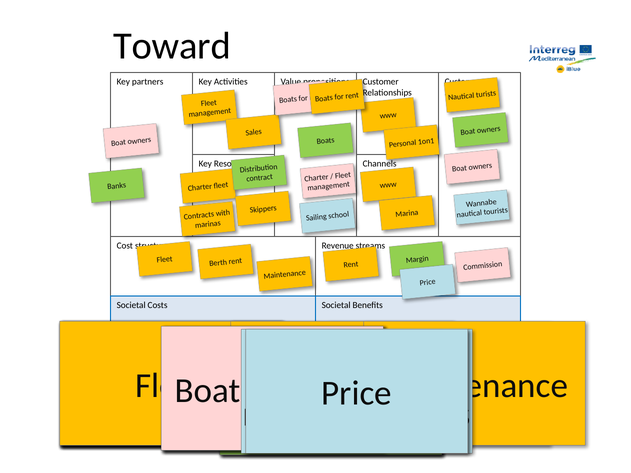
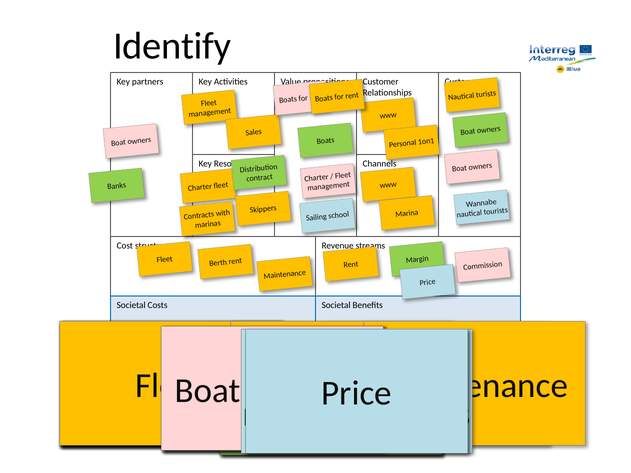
Toward: Toward -> Identify (172, 46)
